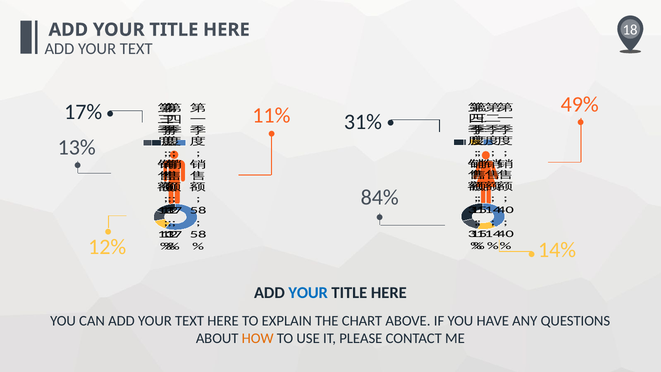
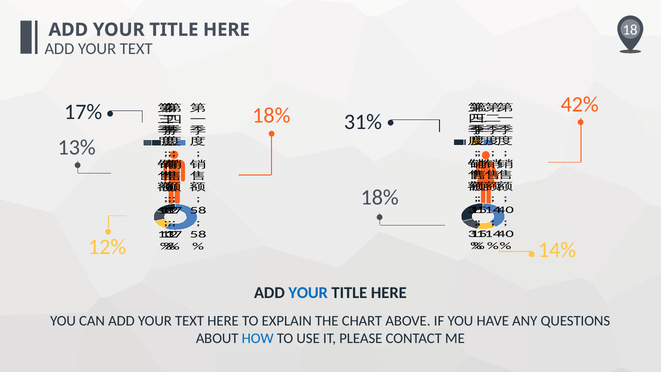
49%: 49% -> 42% (580, 105)
11%: 11% -> 18% (271, 115)
84%: 84% -> 18% (380, 197)
HOW colour: orange -> blue (258, 338)
